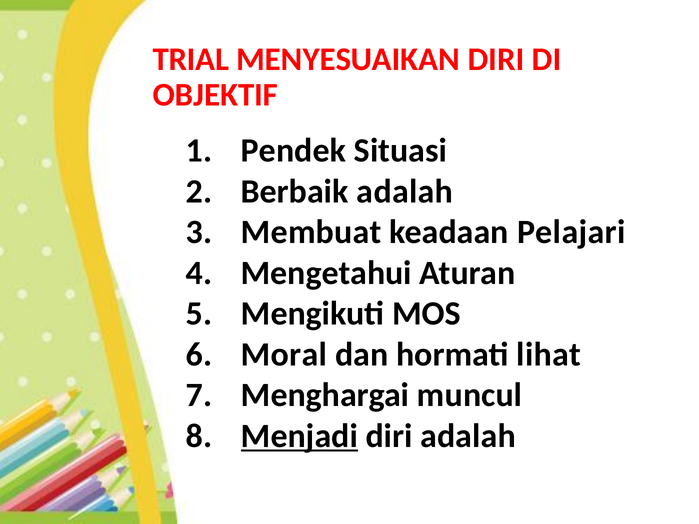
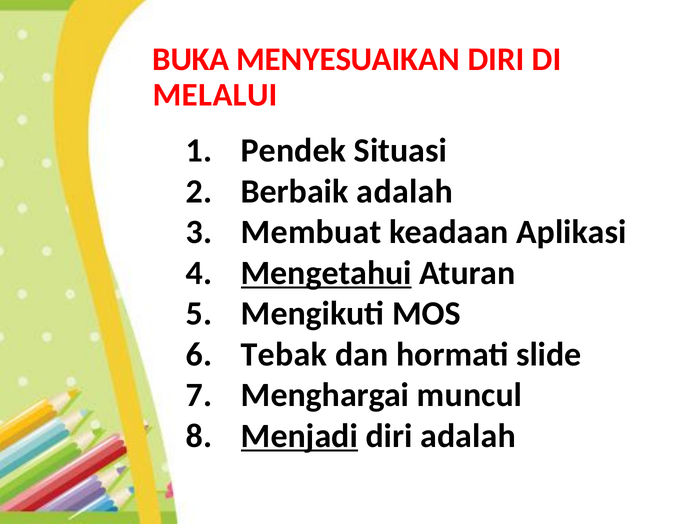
TRIAL: TRIAL -> BUKA (191, 59)
OBJEKTIF: OBJEKTIF -> MELALUI (215, 95)
Pelajari: Pelajari -> Aplikasi (571, 232)
Mengetahui underline: none -> present (326, 273)
Moral: Moral -> Tebak (284, 355)
lihat: lihat -> slide (549, 355)
